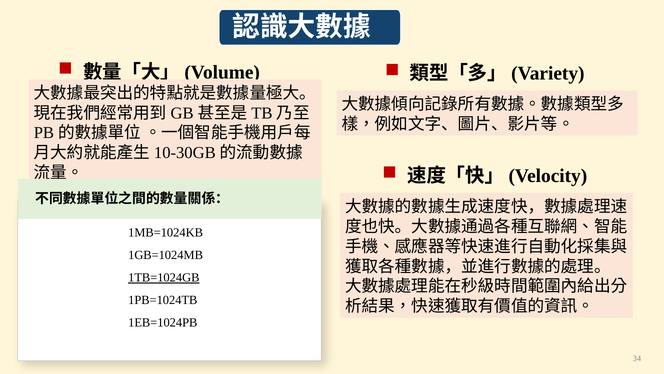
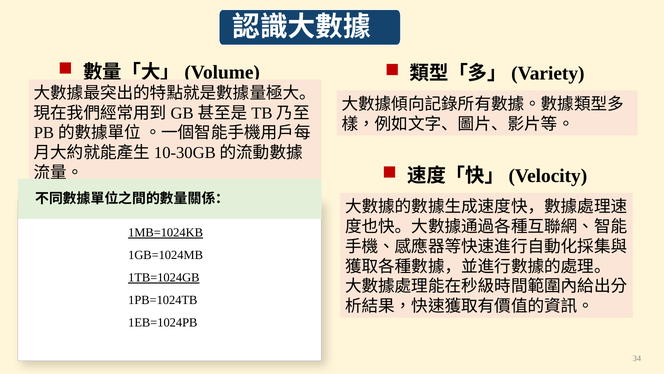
1MB=1024KB underline: none -> present (166, 232)
